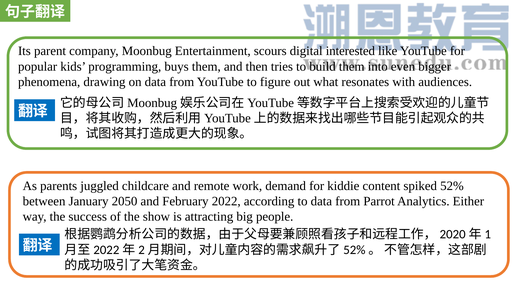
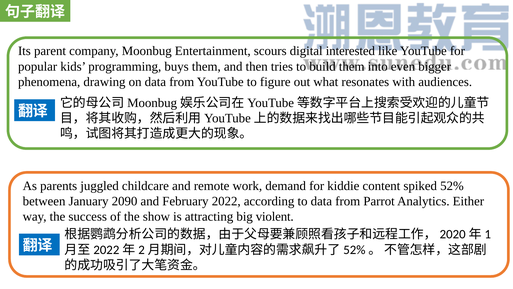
2050: 2050 -> 2090 (125, 201)
people: people -> violent (275, 216)
